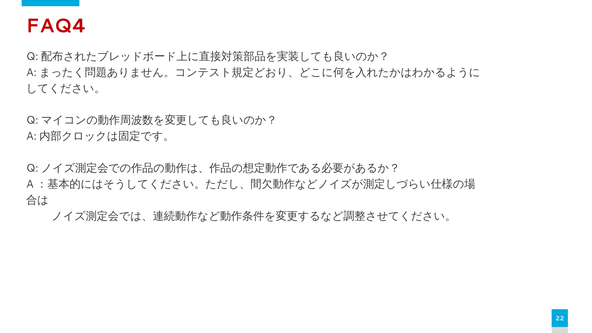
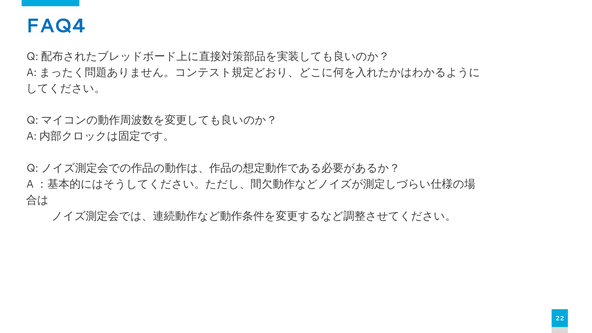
FAQ4 colour: red -> blue (56, 26)
